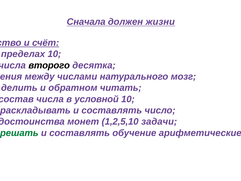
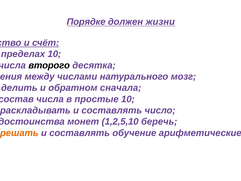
Сначала: Сначала -> Порядке (86, 22)
читать: читать -> сначала (121, 88)
условной: условной -> простые (97, 99)
1,2,5,10 задачи: задачи -> беречь (159, 121)
решать colour: green -> orange (19, 133)
